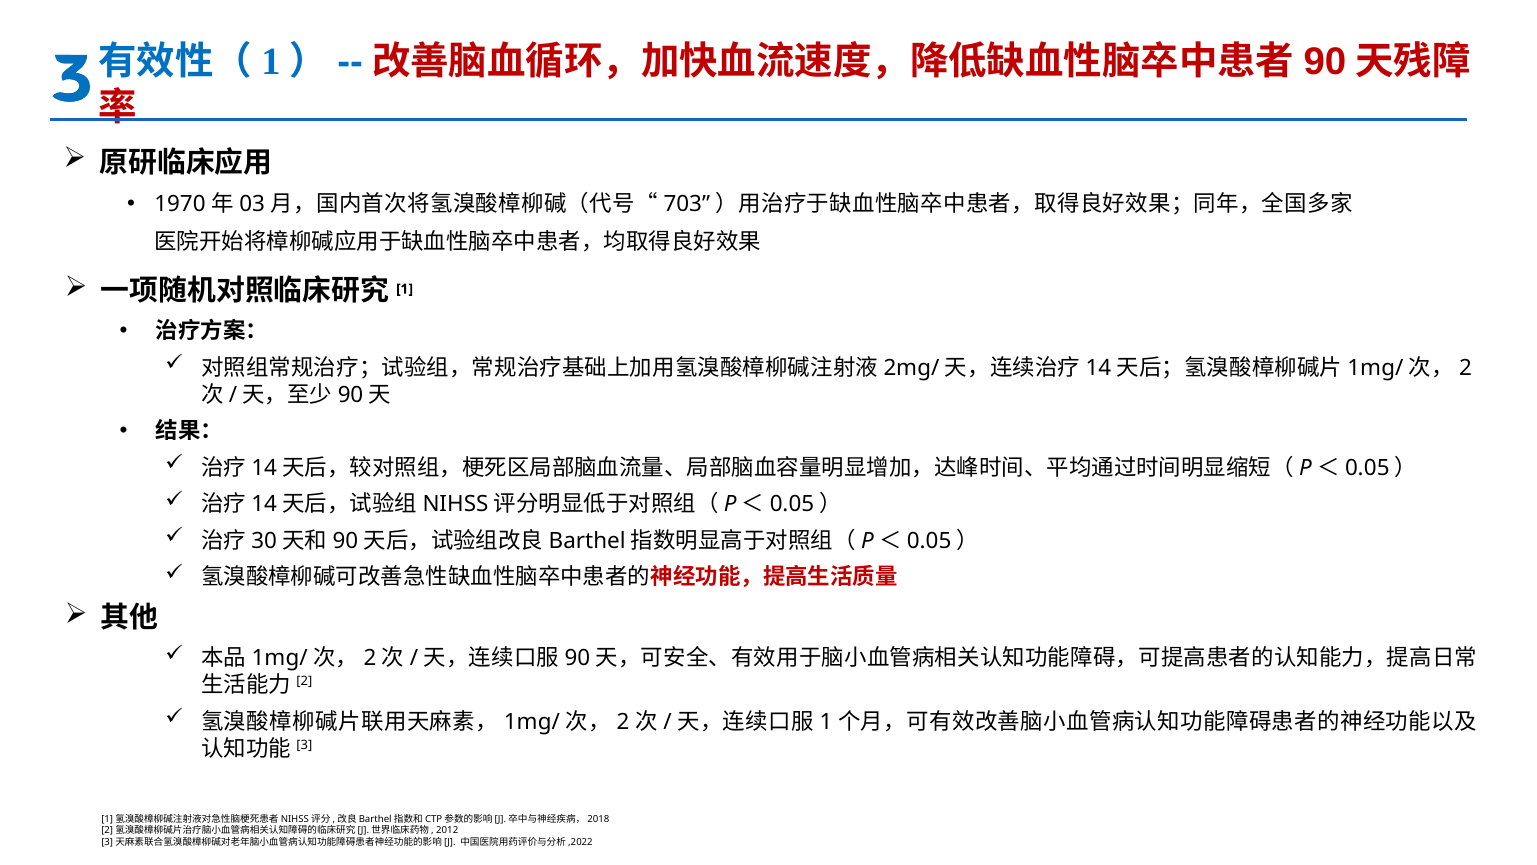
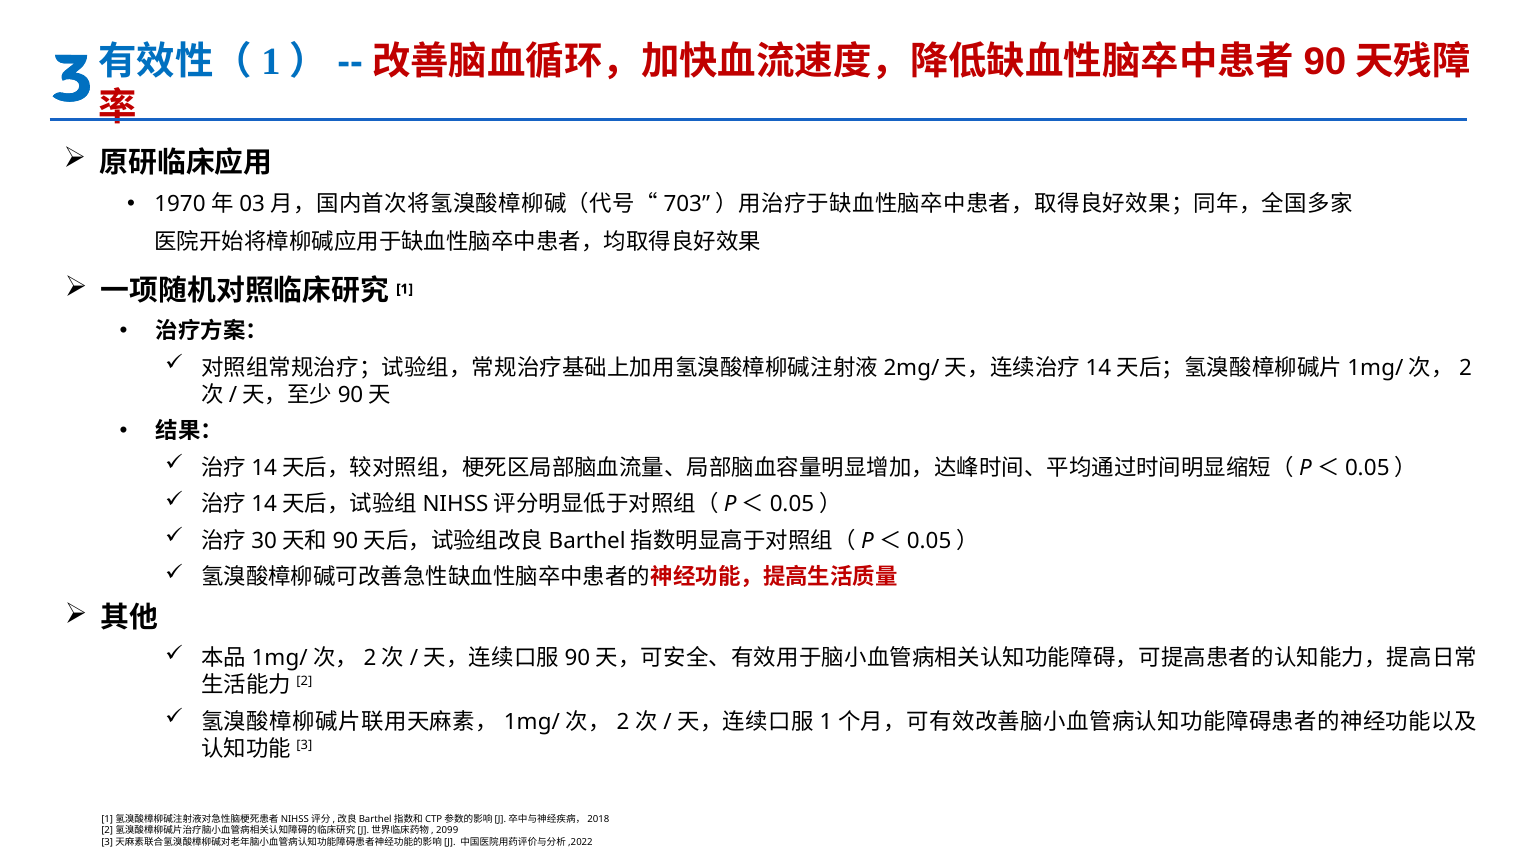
2012: 2012 -> 2099 (447, 830)
